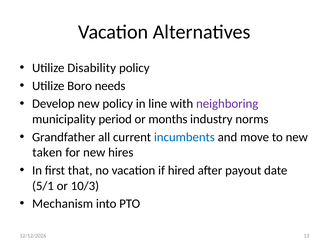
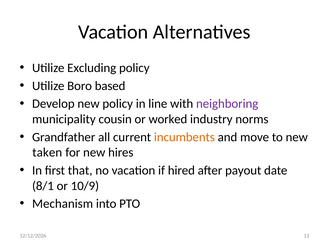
Disability: Disability -> Excluding (92, 68)
needs: needs -> based (110, 86)
period: period -> cousin (115, 119)
months: months -> worked (168, 119)
incumbents colour: blue -> orange (184, 137)
5/1: 5/1 -> 8/1 (43, 186)
10/3: 10/3 -> 10/9 (85, 186)
